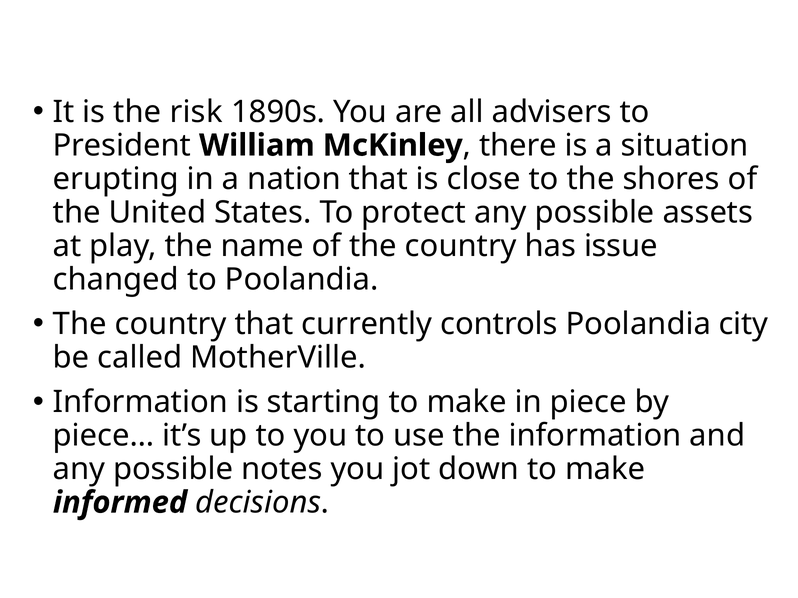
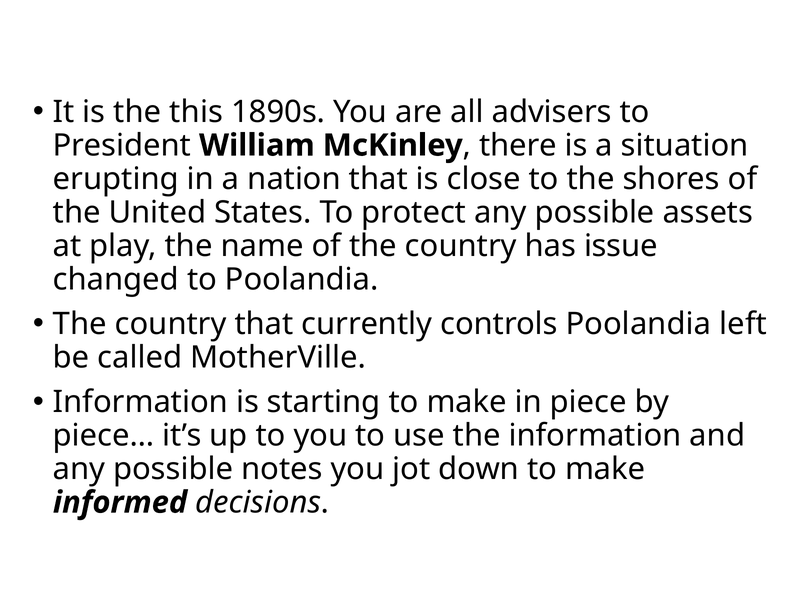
risk: risk -> this (196, 112)
city: city -> left (743, 324)
